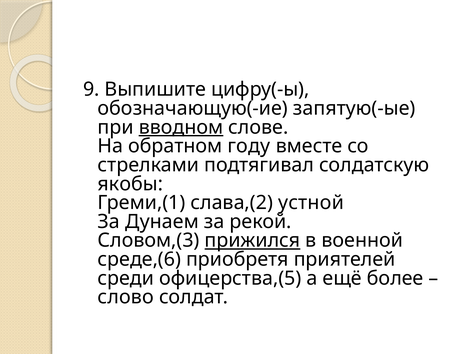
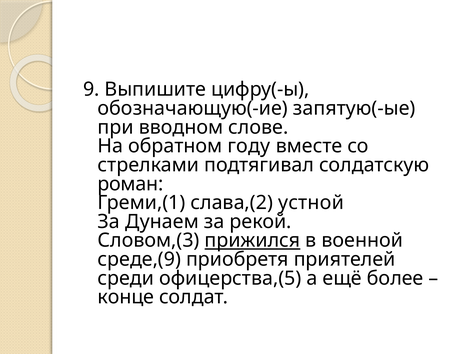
вводном underline: present -> none (181, 127)
якобы: якобы -> роман (130, 184)
среде,(6: среде,(6 -> среде,(9 (139, 259)
слово: слово -> конце (126, 297)
